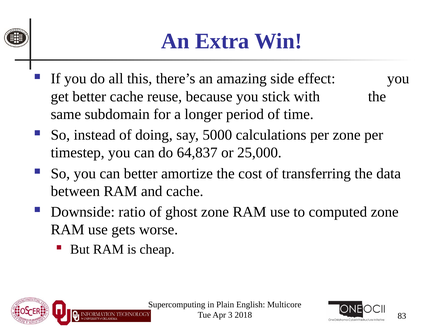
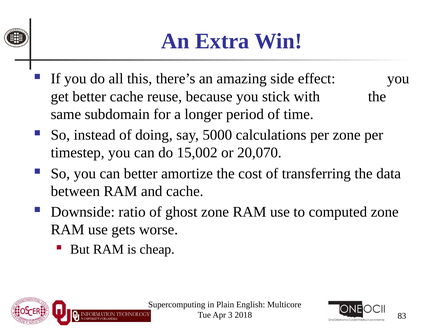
64,837: 64,837 -> 15,002 (197, 153)
25,000: 25,000 -> 20,070 (259, 153)
